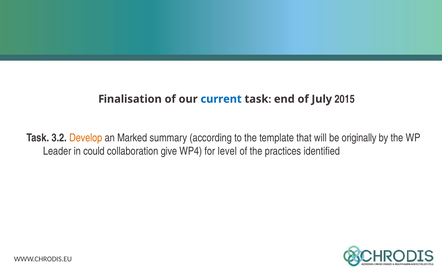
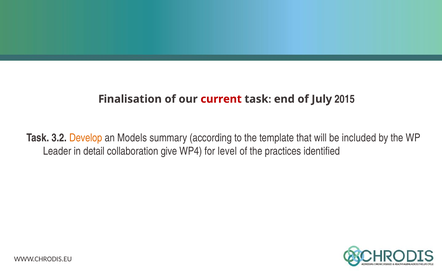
current colour: blue -> red (221, 99)
Marked: Marked -> Models (132, 138)
originally: originally -> included (359, 138)
could: could -> detail (94, 151)
